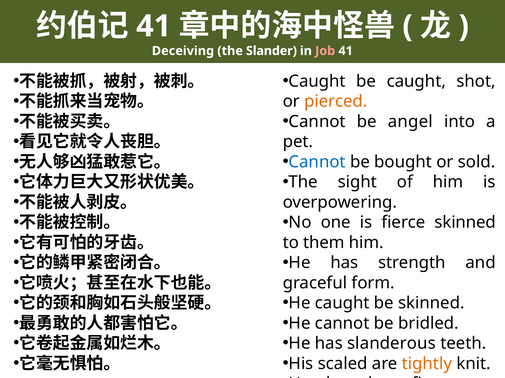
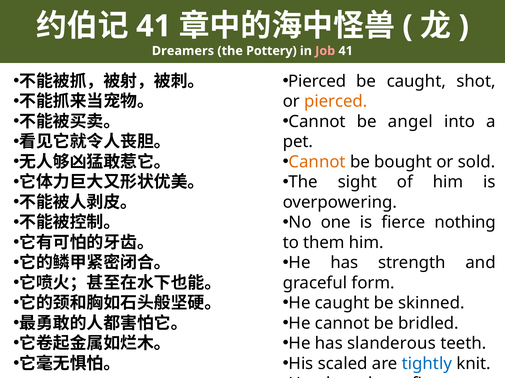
Deceiving: Deceiving -> Dreamers (183, 51)
Slander: Slander -> Pottery (271, 51)
Caught: Caught -> Pierced (317, 81)
Cannot colour: blue -> orange (317, 162)
fierce skinned: skinned -> nothing (465, 223)
tightly colour: orange -> blue (427, 364)
